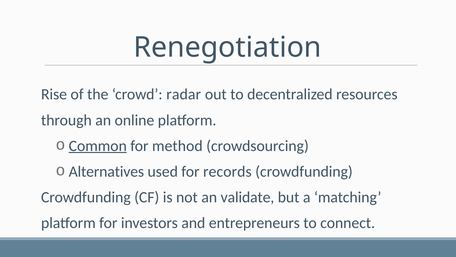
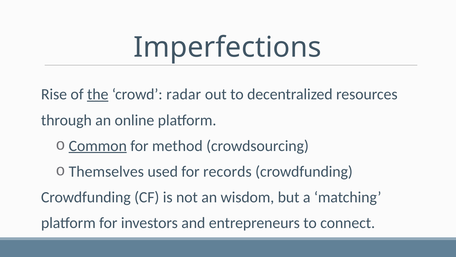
Renegotiation: Renegotiation -> Imperfections (227, 47)
the underline: none -> present (98, 94)
Alternatives: Alternatives -> Themselves (106, 171)
validate: validate -> wisdom (247, 197)
